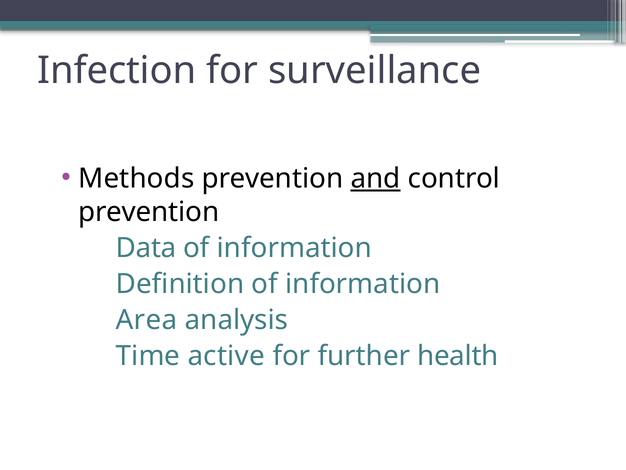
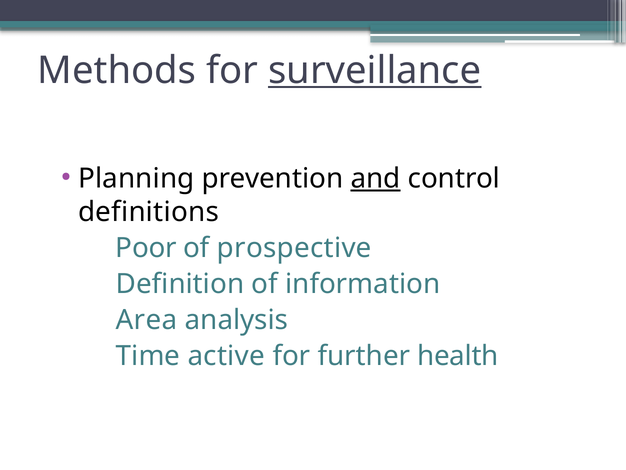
Infection: Infection -> Methods (117, 70)
surveillance underline: none -> present (375, 70)
Methods: Methods -> Planning (136, 178)
prevention: prevention -> definitions (148, 212)
Data: Data -> Poor (146, 248)
information: information -> prospective (294, 248)
